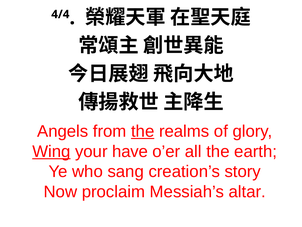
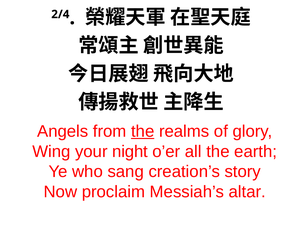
4/4: 4/4 -> 2/4 (60, 14)
Wing underline: present -> none (51, 151)
have: have -> night (130, 151)
